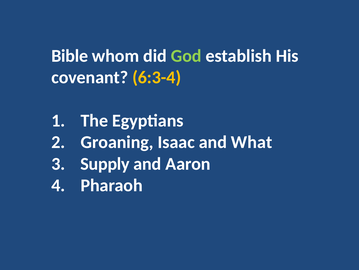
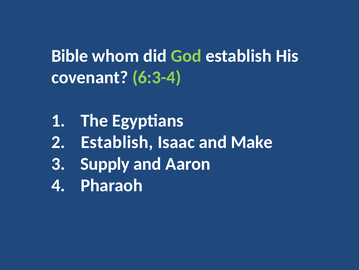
6:3-4 colour: yellow -> light green (157, 77)
Groaning: Groaning -> Establish (117, 142)
What: What -> Make (252, 142)
